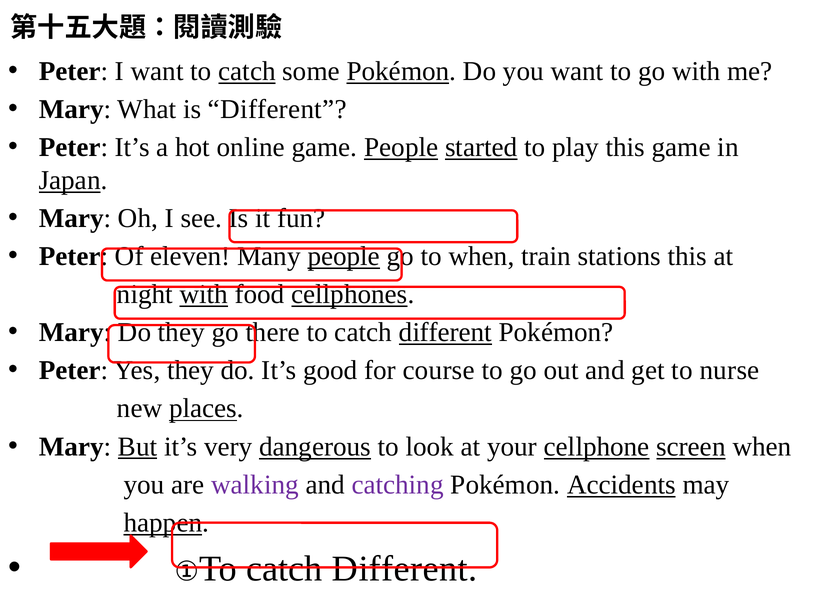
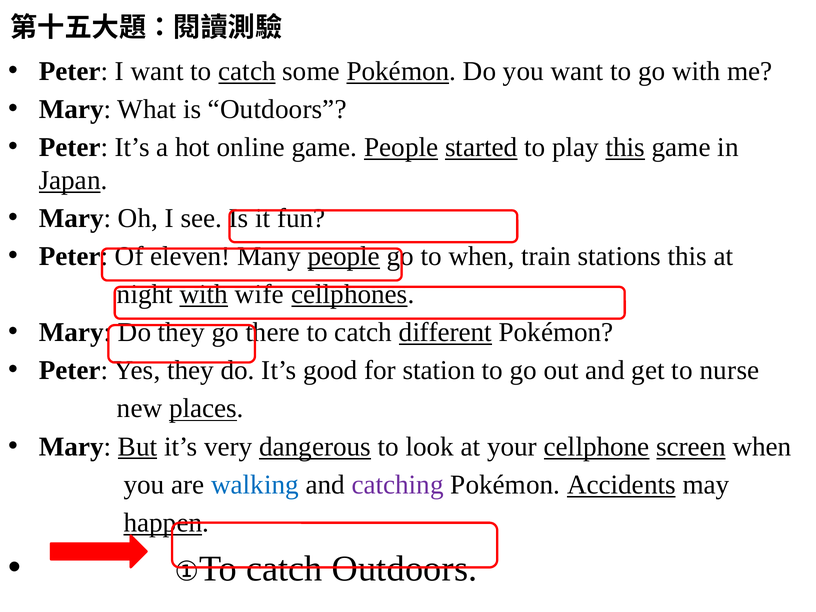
is Different: Different -> Outdoors (277, 109)
this underline: none -> present (625, 147)
food: food -> wife (259, 294)
course: course -> station (439, 370)
walking colour: purple -> blue (255, 485)
Different: Different -> Outdoors (405, 569)
